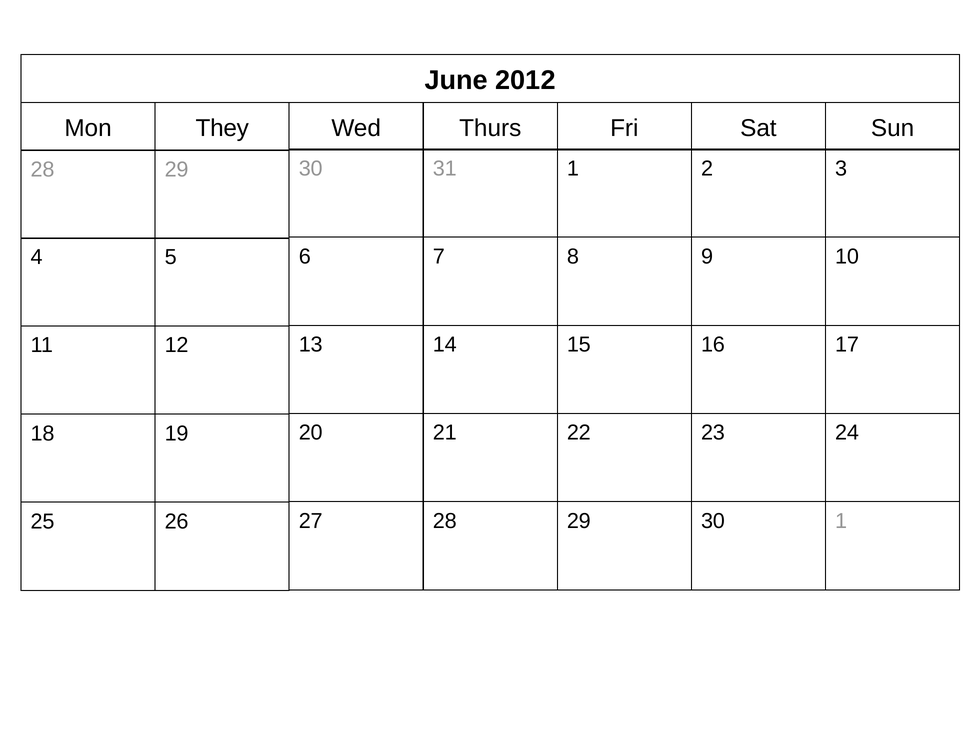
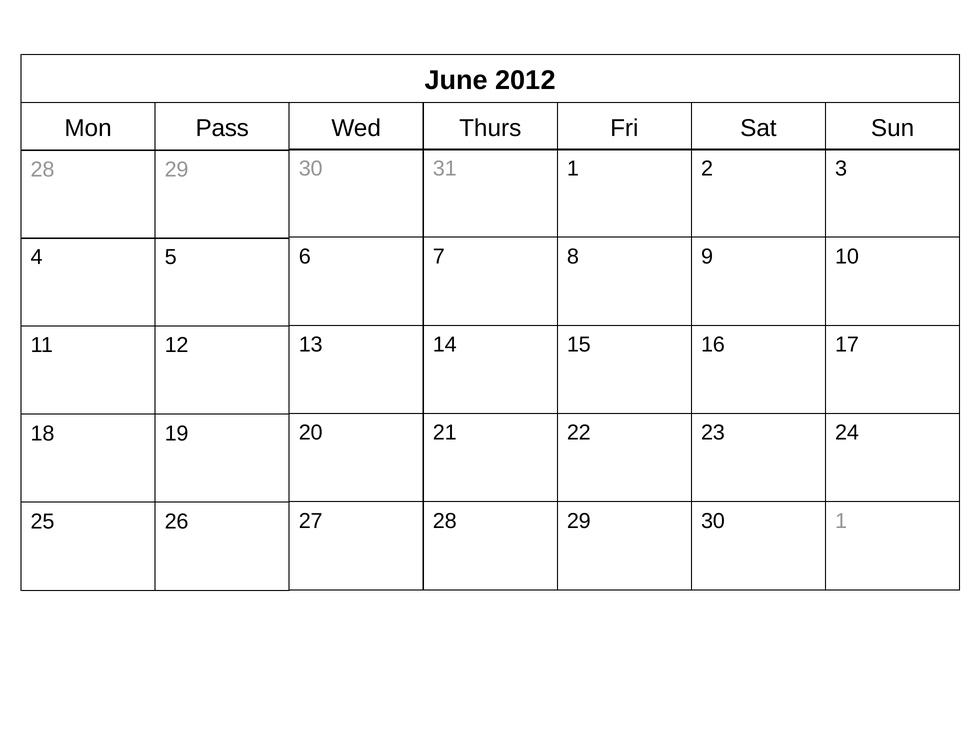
They: They -> Pass (222, 128)
